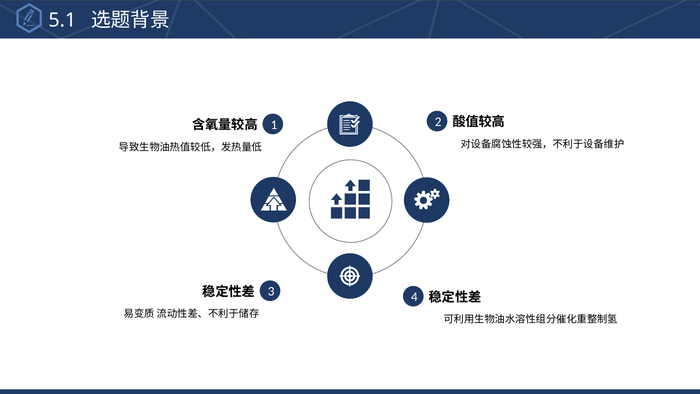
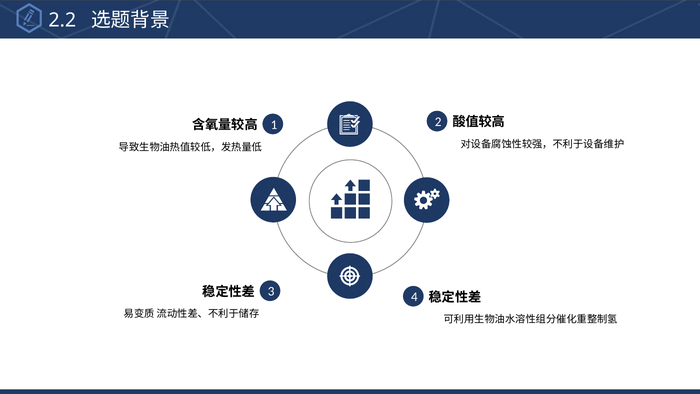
5.1: 5.1 -> 2.2 (62, 20)
